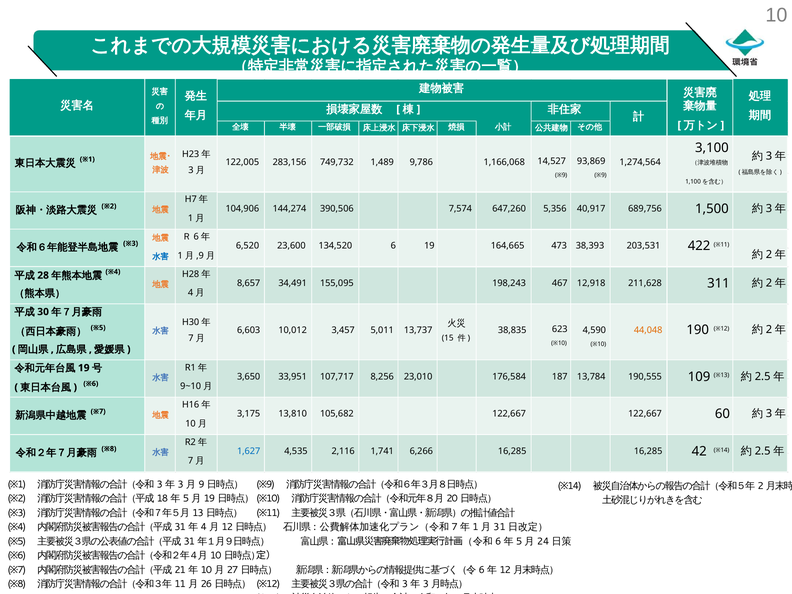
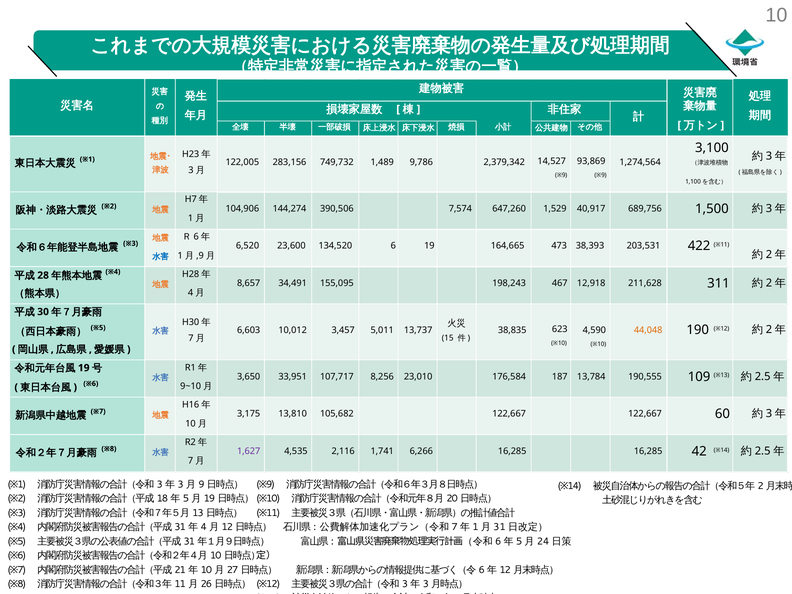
1,166,068: 1,166,068 -> 2,379,342 (504, 162)
5,356: 5,356 -> 1,529 (555, 209)
1,627 colour: blue -> purple (249, 451)
